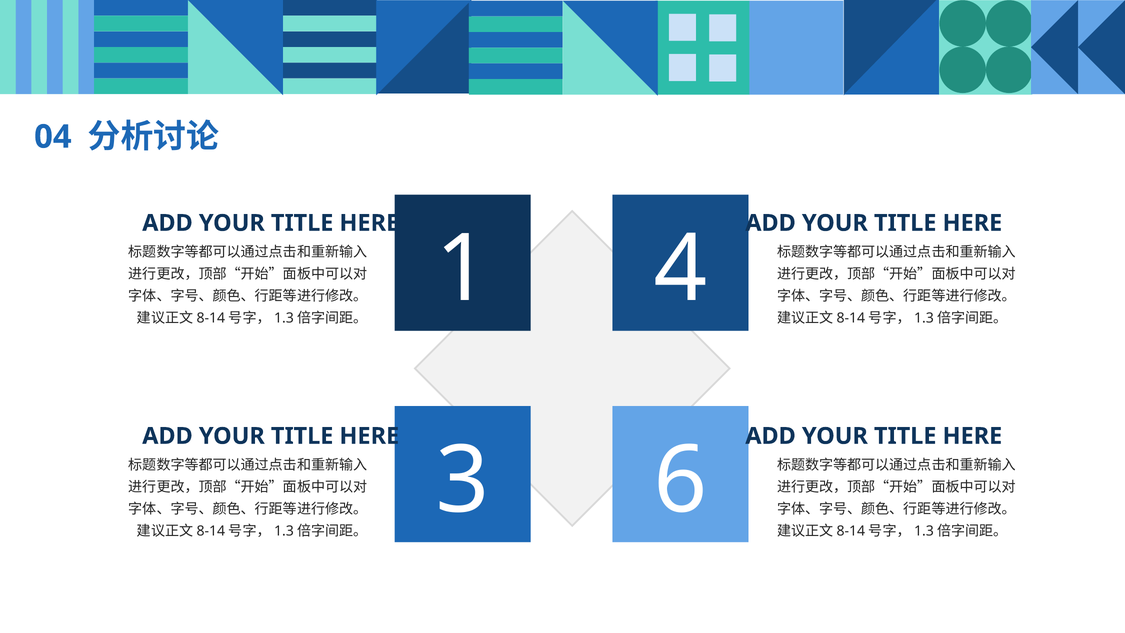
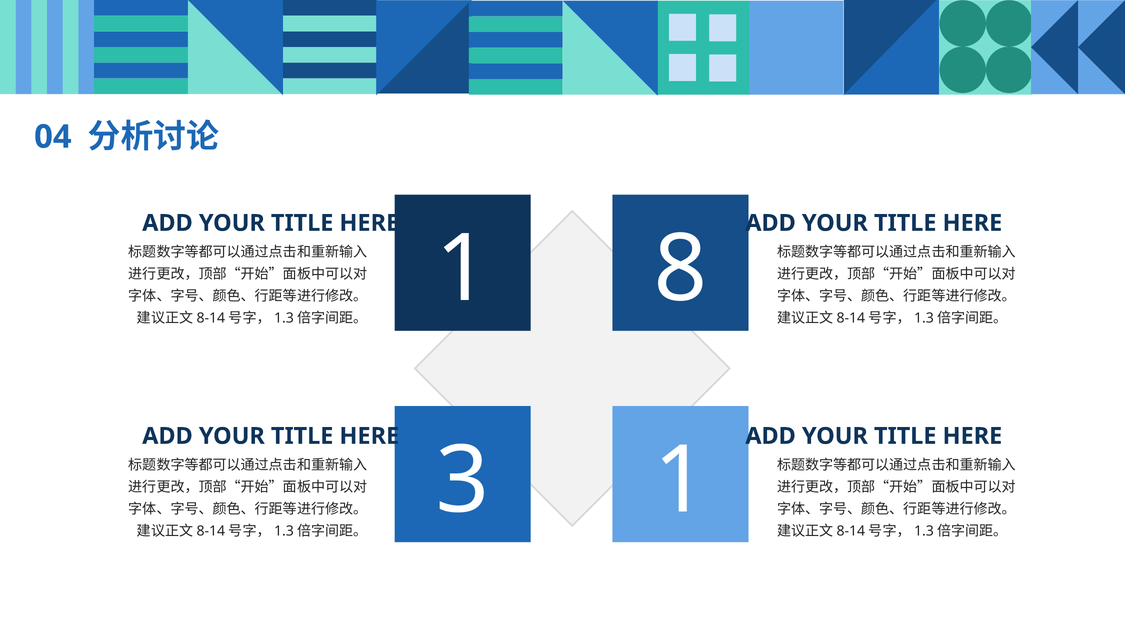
4: 4 -> 8 (680, 269)
3 6: 6 -> 1 (680, 481)
